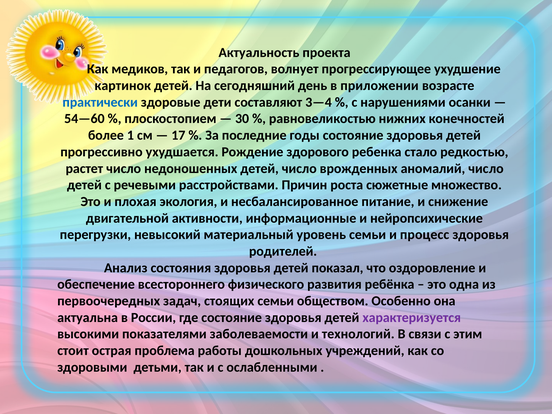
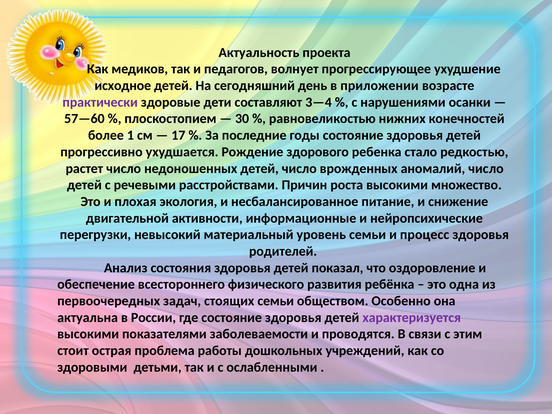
картинок: картинок -> исходное (123, 86)
практически colour: blue -> purple (100, 102)
54—60: 54—60 -> 57—60 (84, 119)
роста сюжетные: сюжетные -> высокими (397, 185)
технологий: технологий -> проводятся (358, 334)
